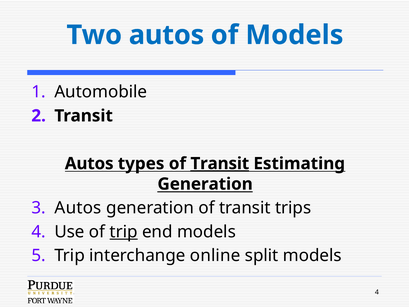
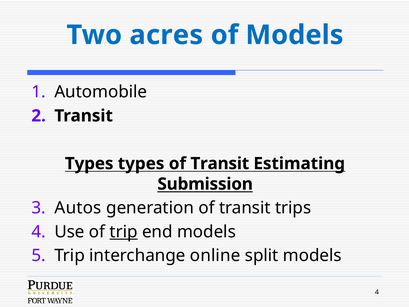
Two autos: autos -> acres (166, 35)
Autos: Autos -> Types (89, 163)
Transit underline: present -> none (220, 163)
Generation: Generation -> Submission (205, 184)
